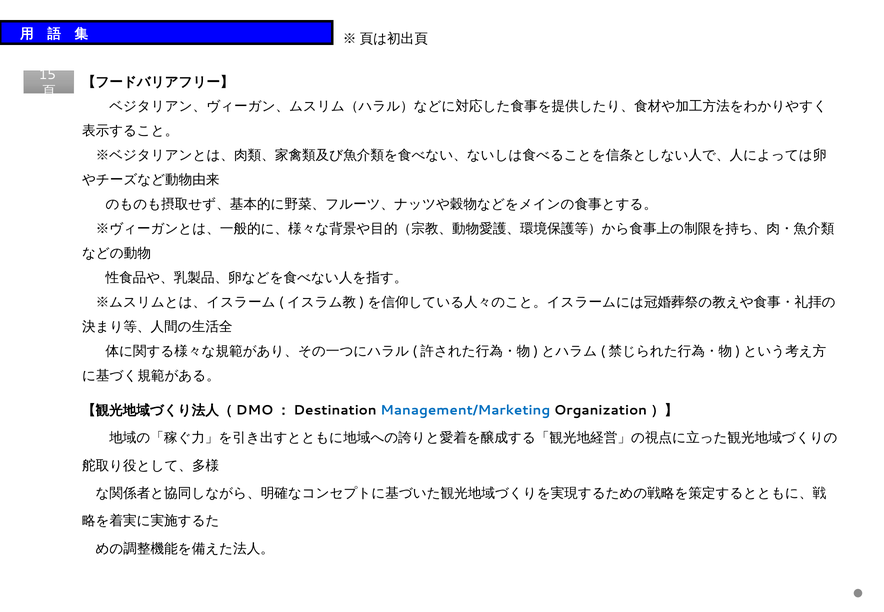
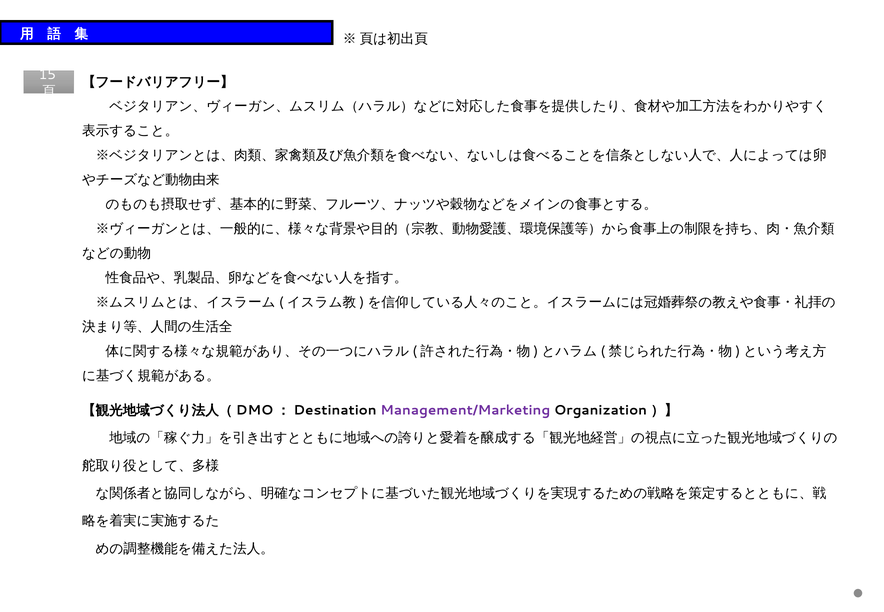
Management/Marketing colour: blue -> purple (465, 410)
